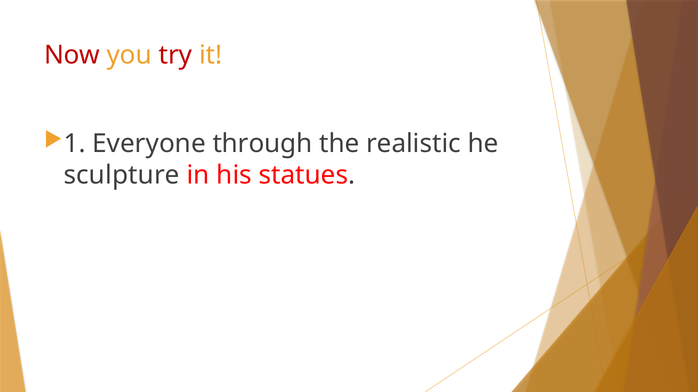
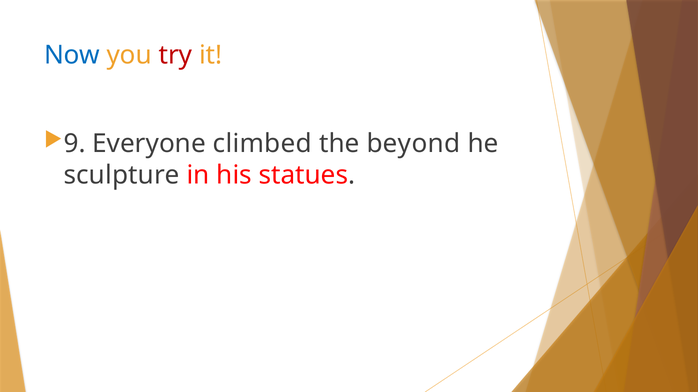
Now colour: red -> blue (72, 55)
1: 1 -> 9 (75, 144)
through: through -> climbed (262, 144)
realistic: realistic -> beyond (413, 144)
